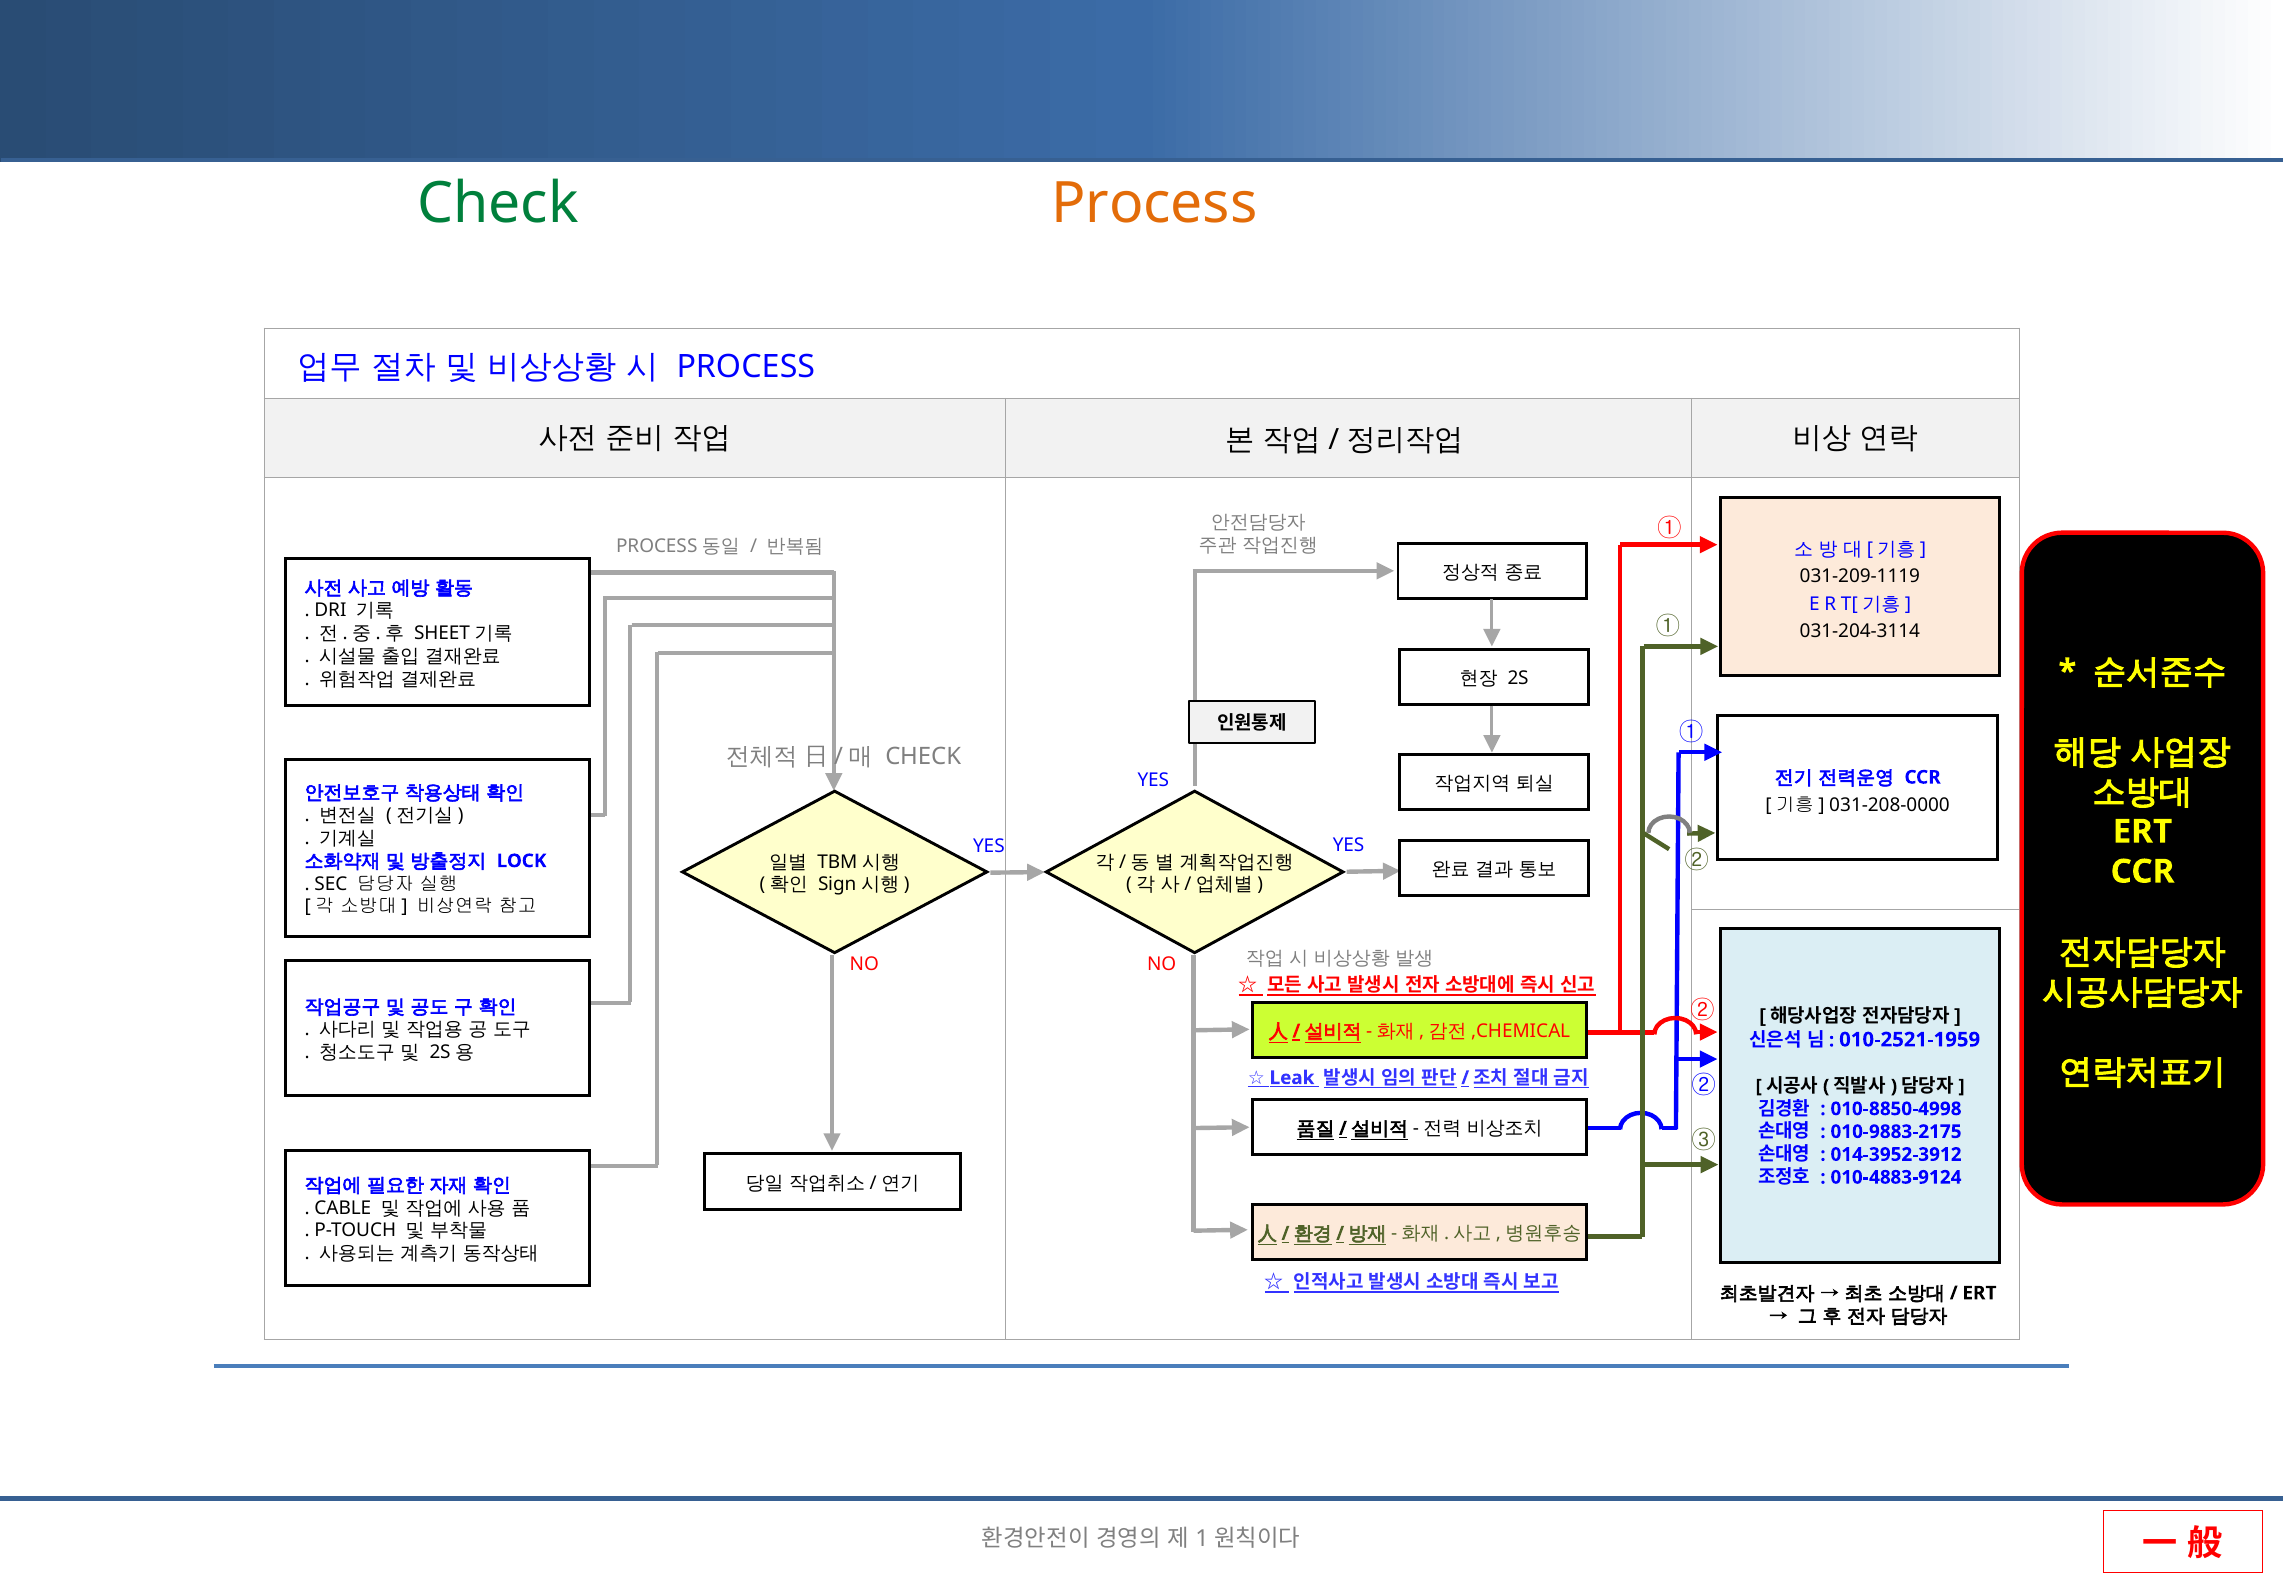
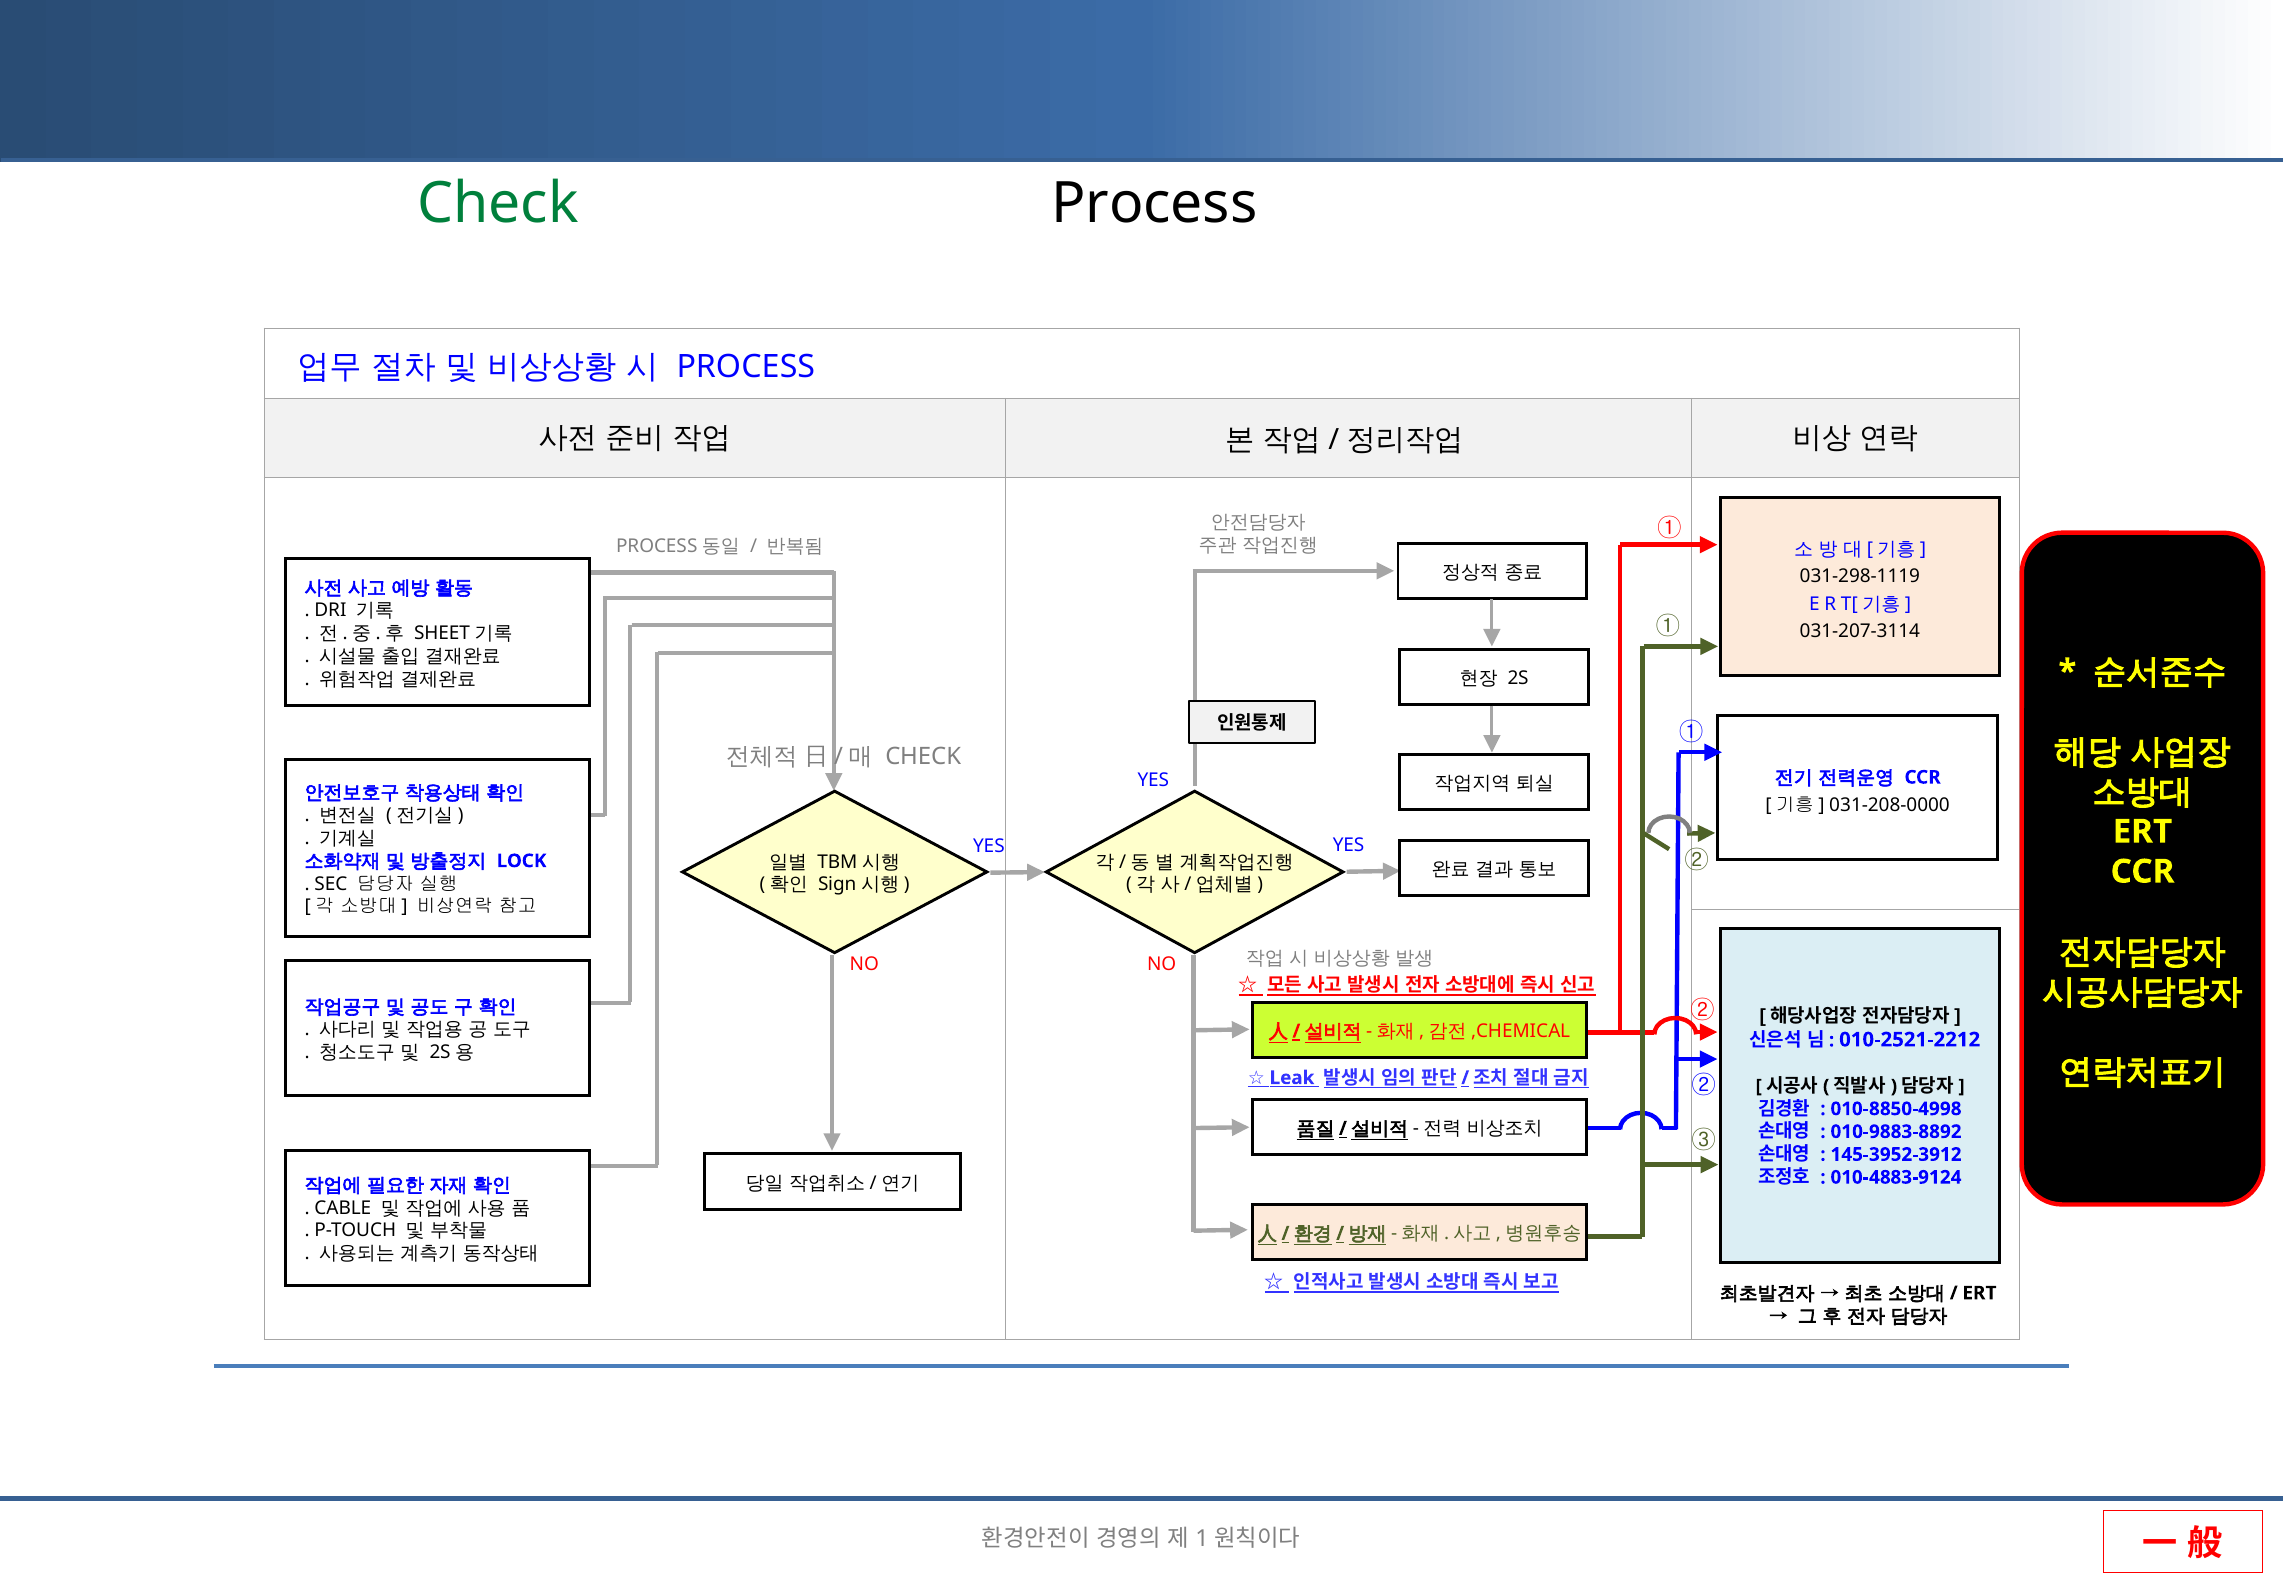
Process colour: orange -> black (1154, 204)
031-209-1119: 031-209-1119 -> 031-298-1119 (1860, 576)
031-204-3114: 031-204-3114 -> 031-207-3114 (1860, 631)
010-2521-1959: 010-2521-1959 -> 010-2521-2212 (1910, 1039)
010-9883-2175: 010-9883-2175 -> 010-9883-8892 (1896, 1131)
014-3952-3912: 014-3952-3912 -> 145-3952-3912 (1896, 1154)
